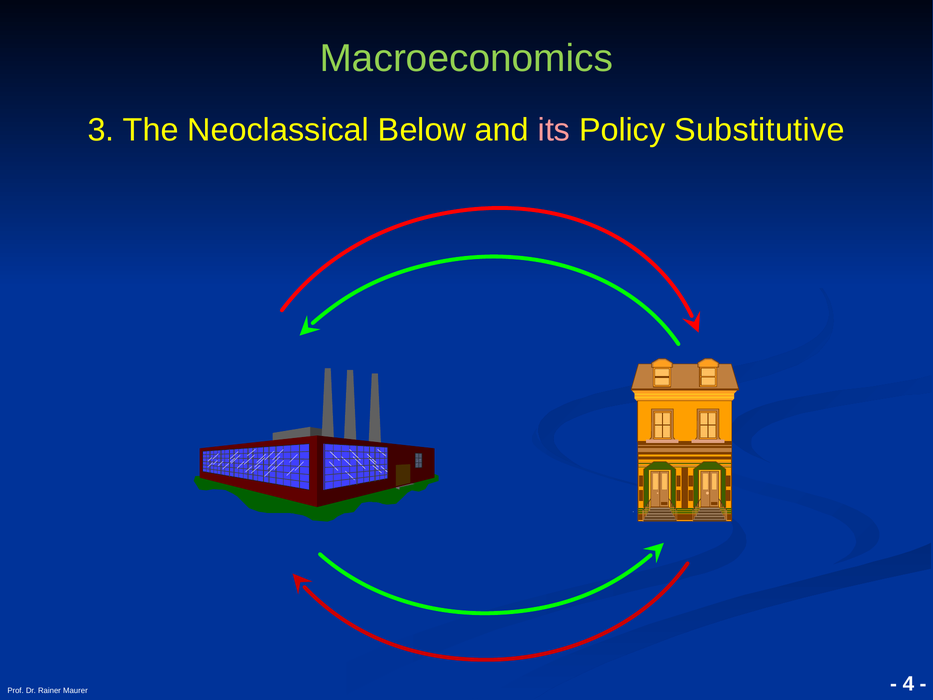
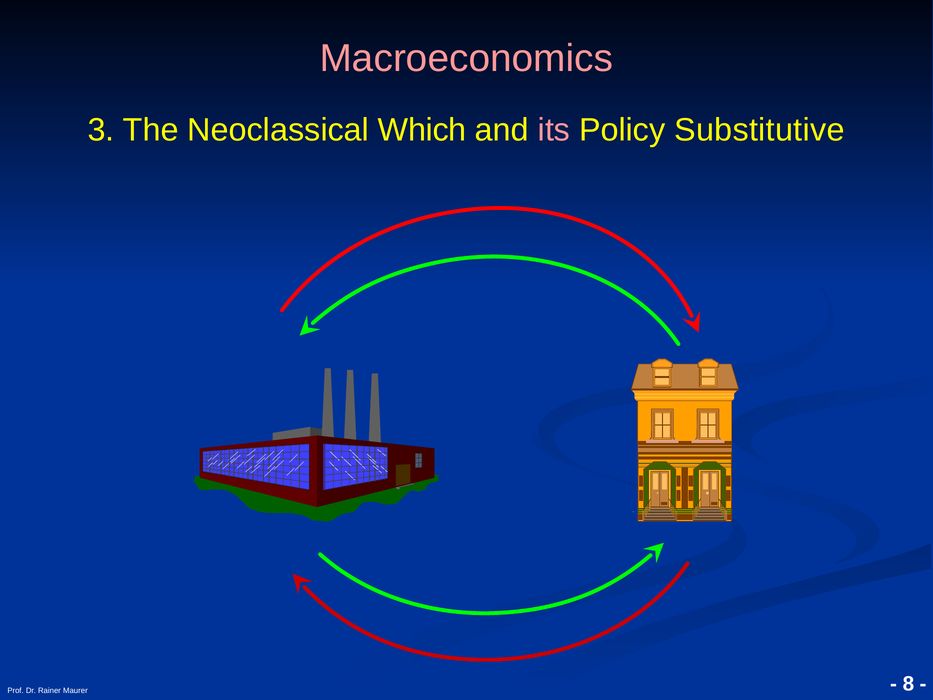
Macroeconomics colour: light green -> pink (466, 58)
Below: Below -> Which (422, 130)
4: 4 -> 8 (908, 684)
